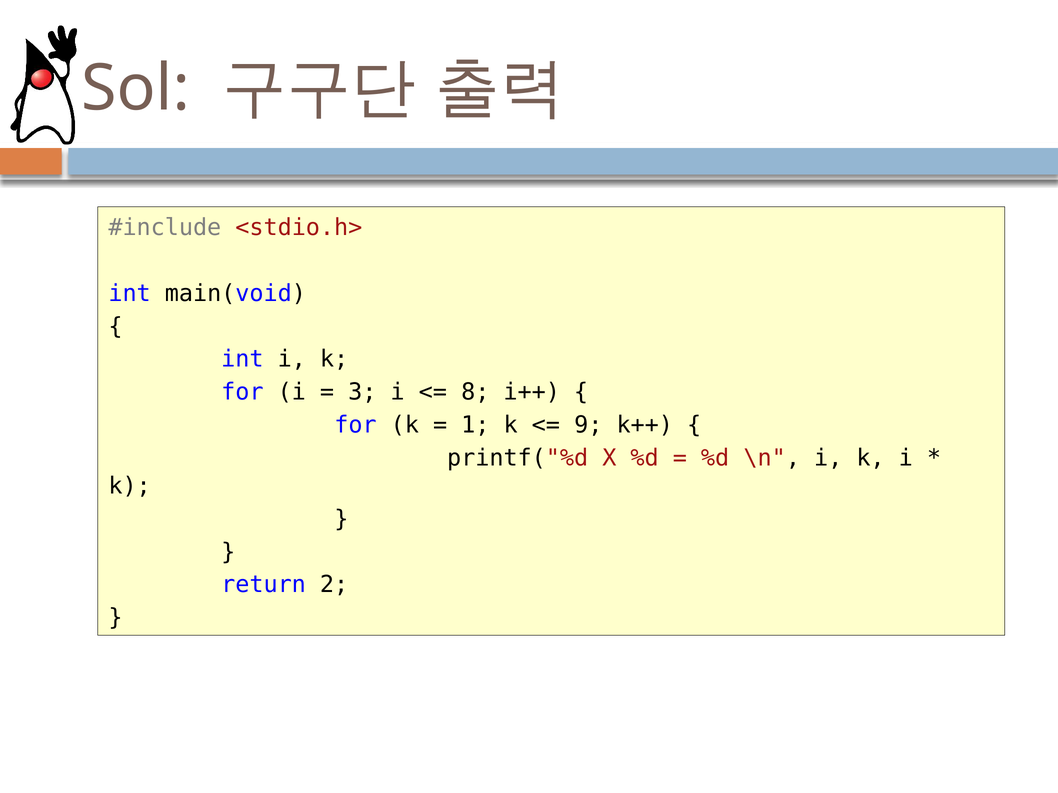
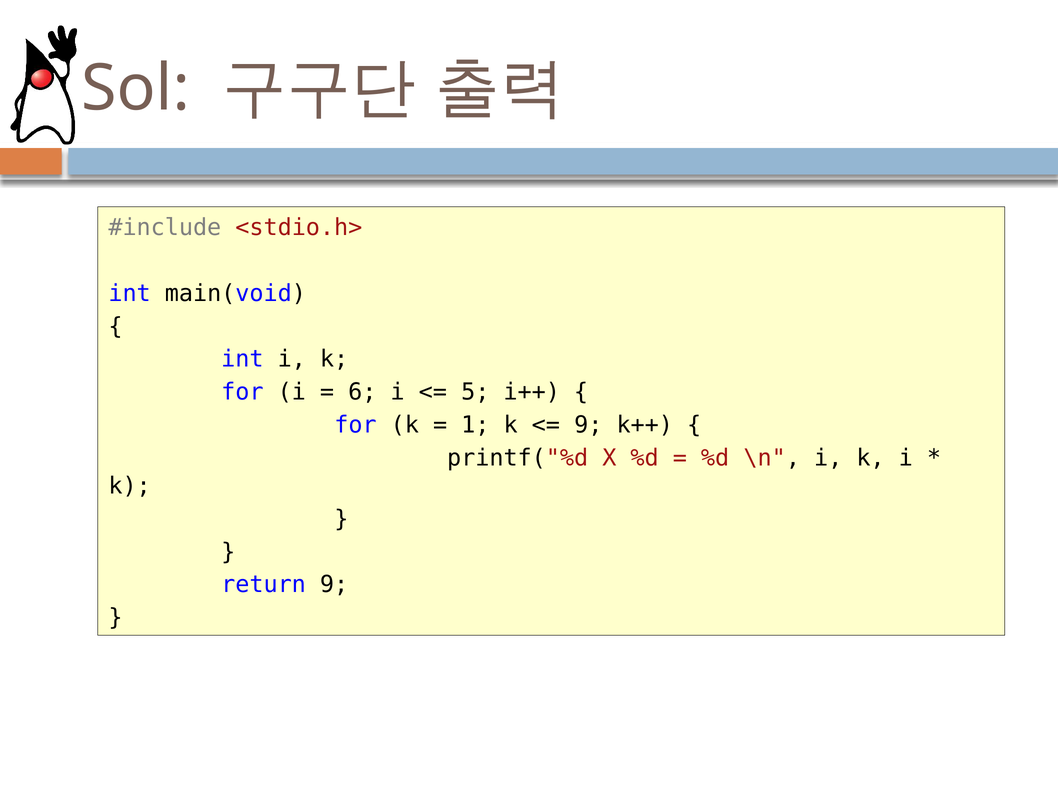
3: 3 -> 6 (362, 392)
8: 8 -> 5 (475, 392)
return 2: 2 -> 9 (334, 585)
